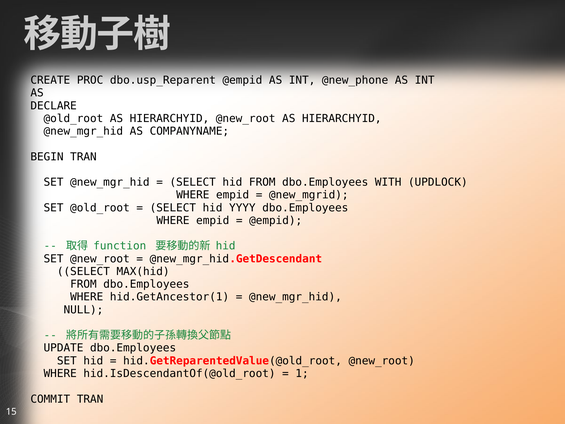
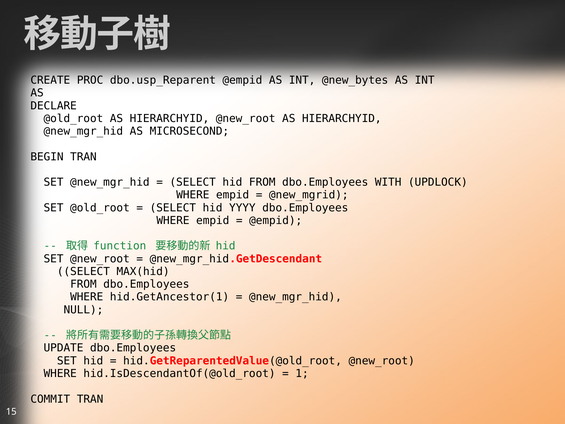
@new_phone: @new_phone -> @new_bytes (355, 80)
COMPANYNAME: COMPANYNAME -> MICROSECOND (189, 131)
